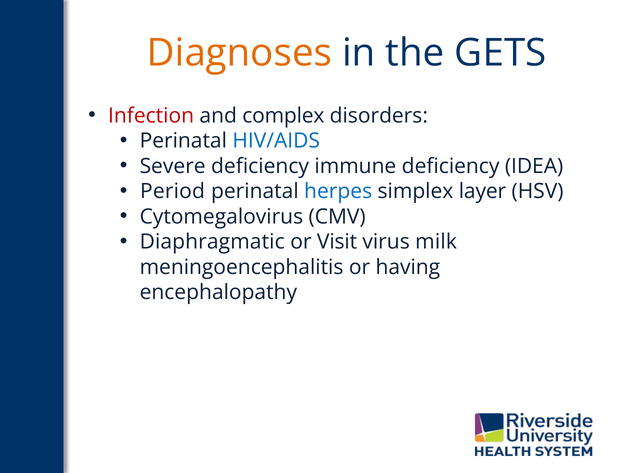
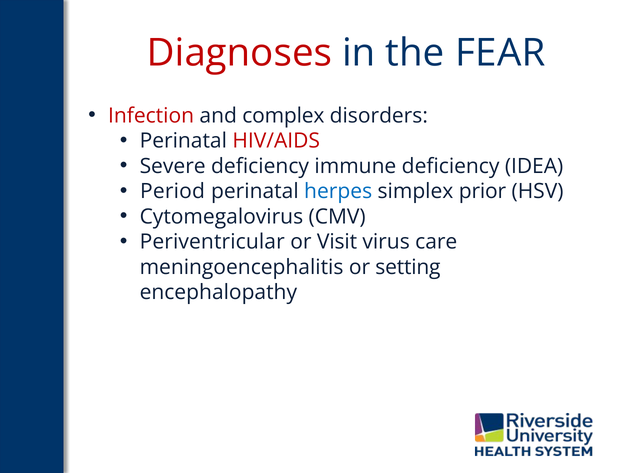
Diagnoses colour: orange -> red (239, 53)
GETS: GETS -> FEAR (500, 53)
HIV/AIDS colour: blue -> red (276, 141)
layer: layer -> prior (483, 191)
Diaphragmatic: Diaphragmatic -> Periventricular (212, 242)
milk: milk -> care (436, 242)
having: having -> setting (408, 267)
